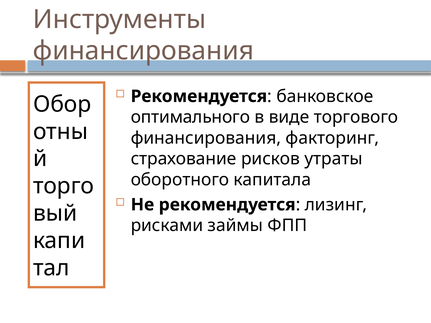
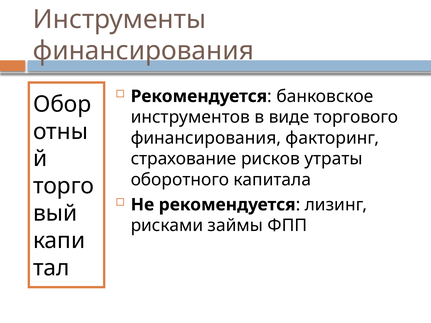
оптимального: оптимального -> инструментов (190, 117)
